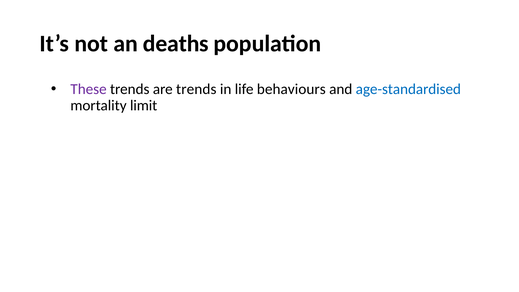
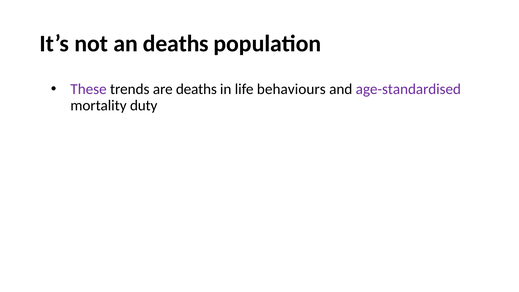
are trends: trends -> deaths (196, 89)
age-standardised colour: blue -> purple (408, 89)
limit: limit -> duty (144, 105)
